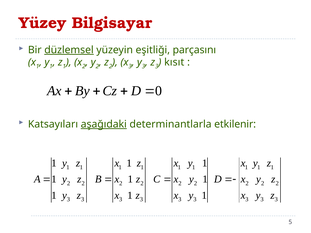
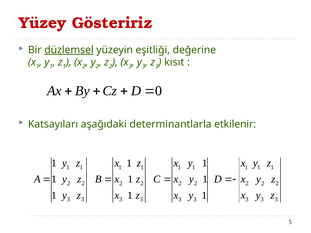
Bilgisayar: Bilgisayar -> Gösteririz (112, 23)
parçasını: parçasını -> değerine (194, 50)
aşağıdaki underline: present -> none (104, 124)
